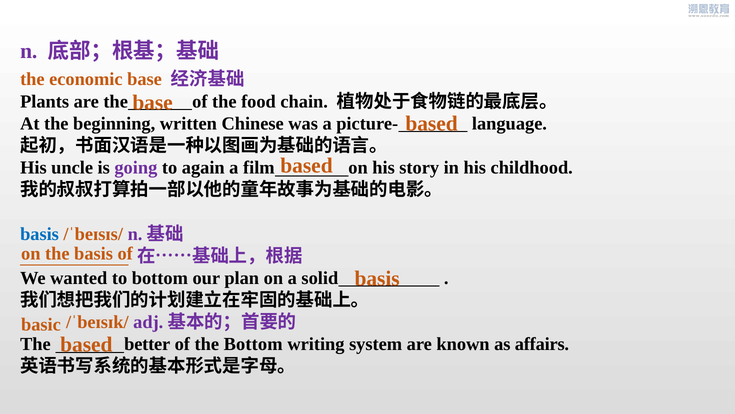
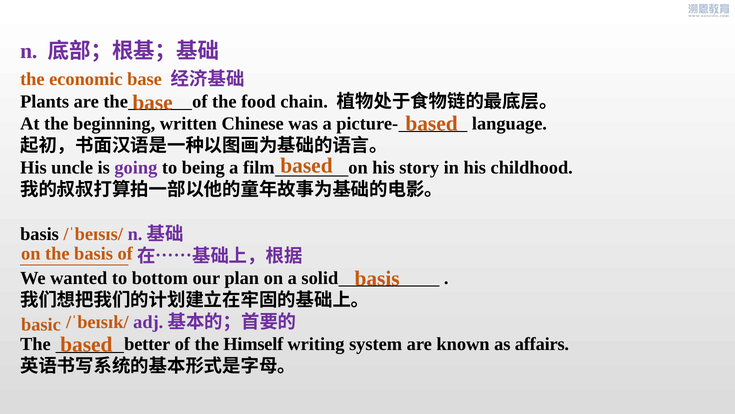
again: again -> being (203, 167)
basis colour: blue -> black (40, 234)
the Bottom: Bottom -> Himself (253, 344)
